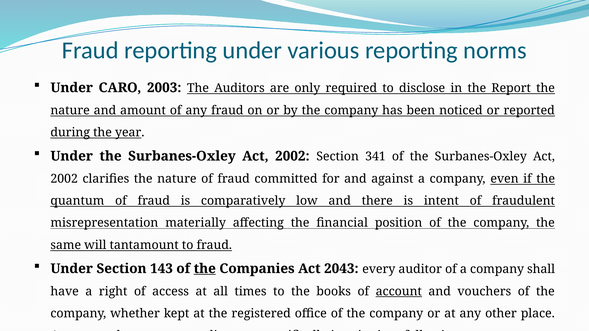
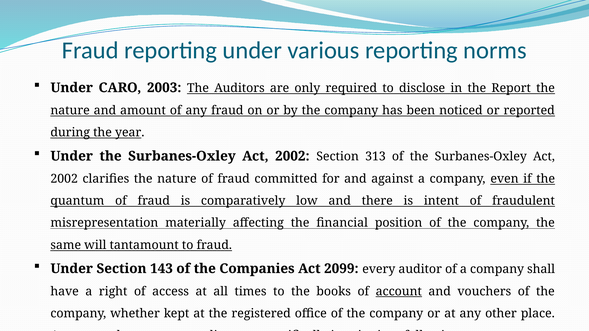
341: 341 -> 313 (375, 157)
the underline: present -> none (205, 269)
2043: 2043 -> 2099 (341, 269)
